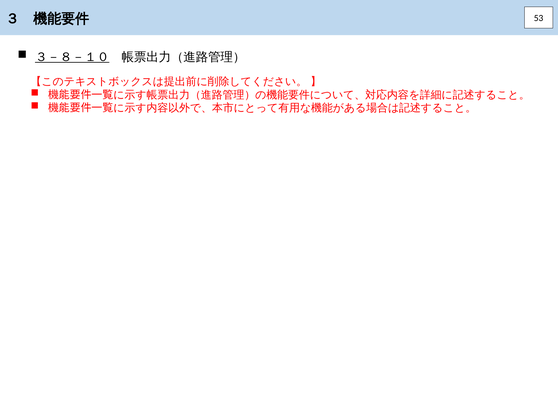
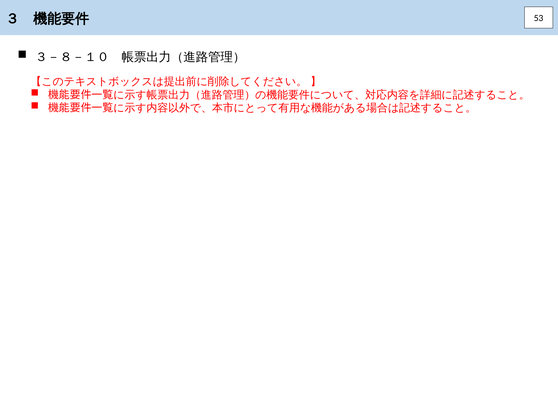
３－８－１０ underline: present -> none (72, 57)
